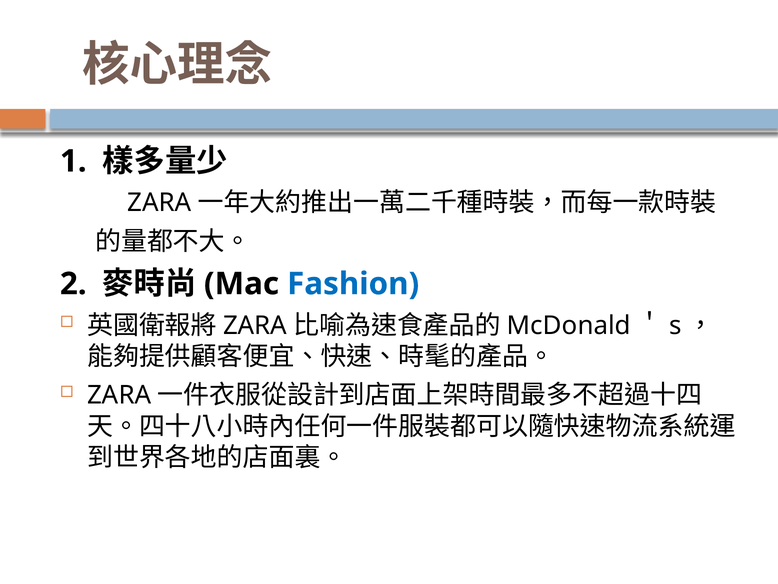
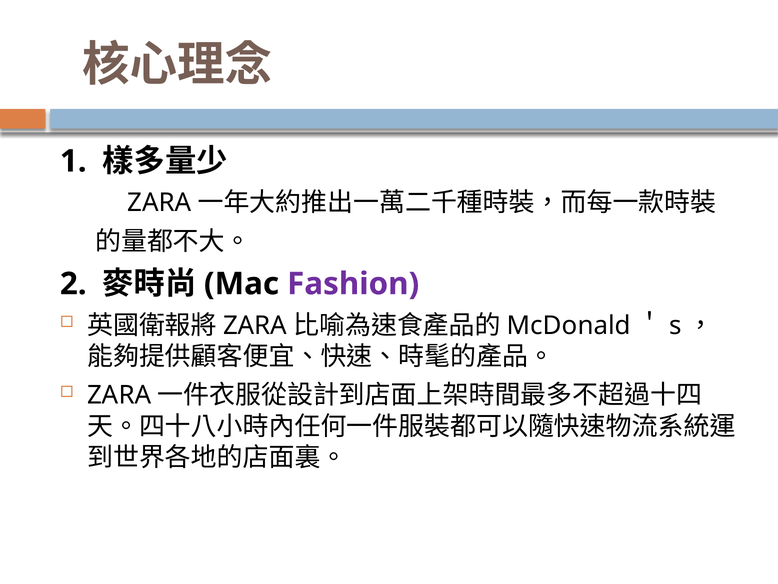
Fashion colour: blue -> purple (353, 284)
